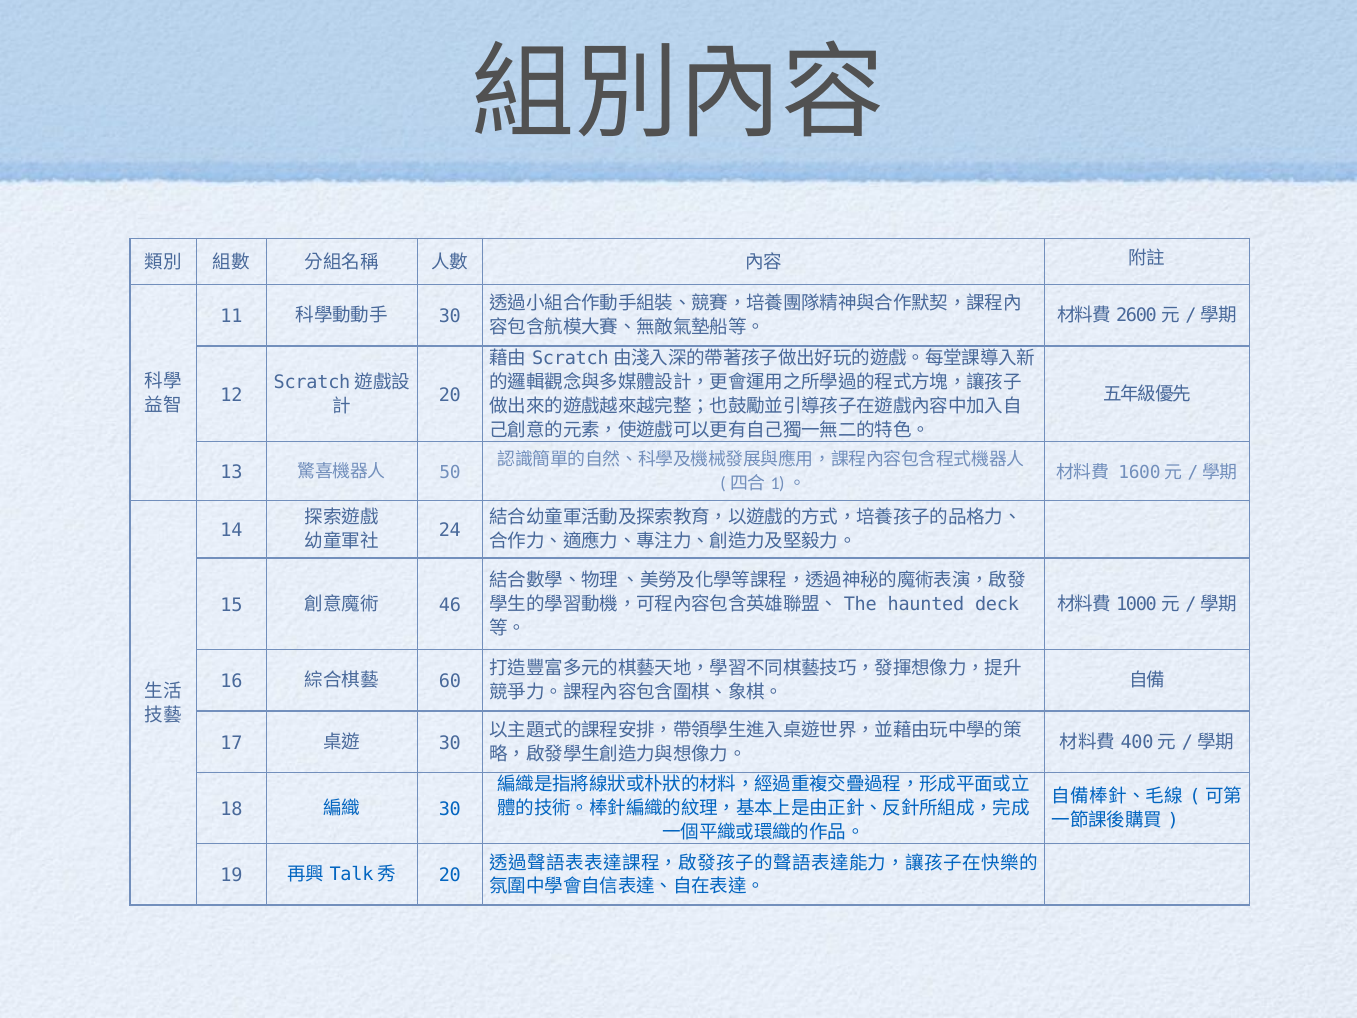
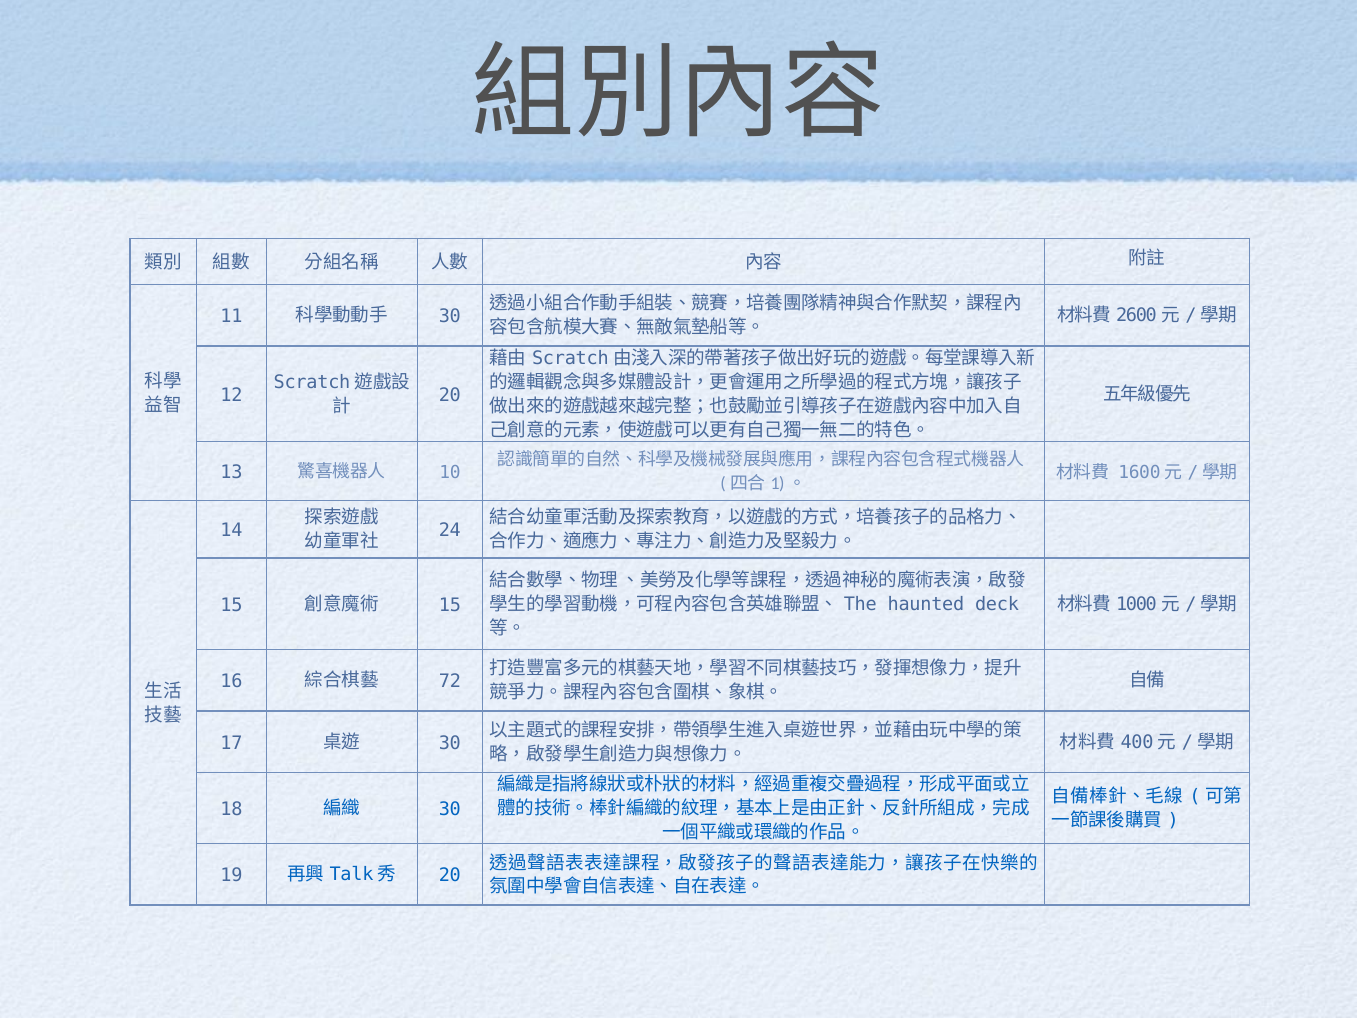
50: 50 -> 10 (450, 473)
46: 46 -> 15 (450, 605)
60: 60 -> 72 (450, 682)
